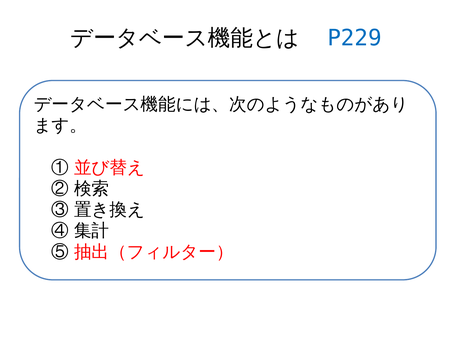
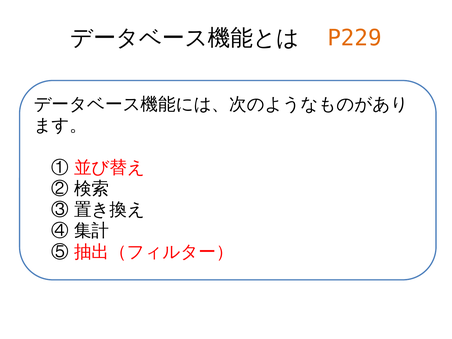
P229 colour: blue -> orange (355, 38)
